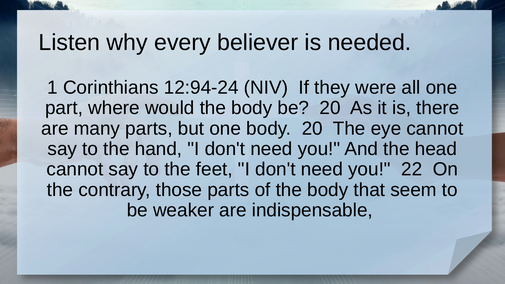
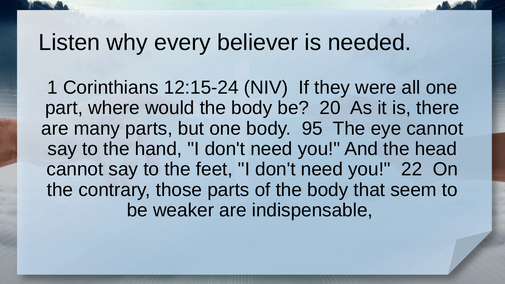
12:94-24: 12:94-24 -> 12:15-24 (201, 88)
body 20: 20 -> 95 (312, 129)
